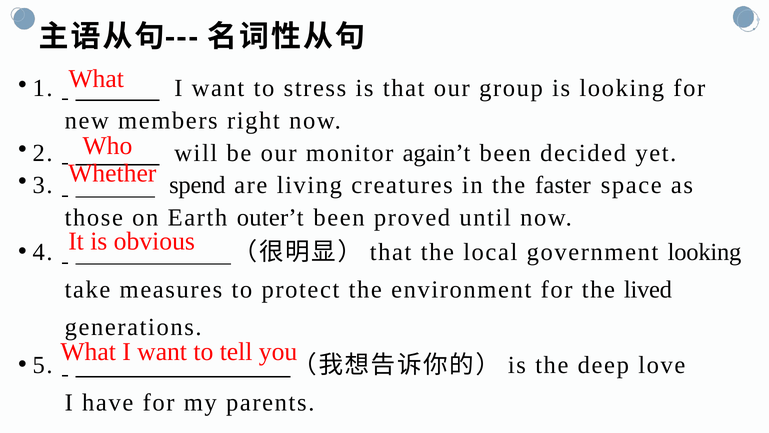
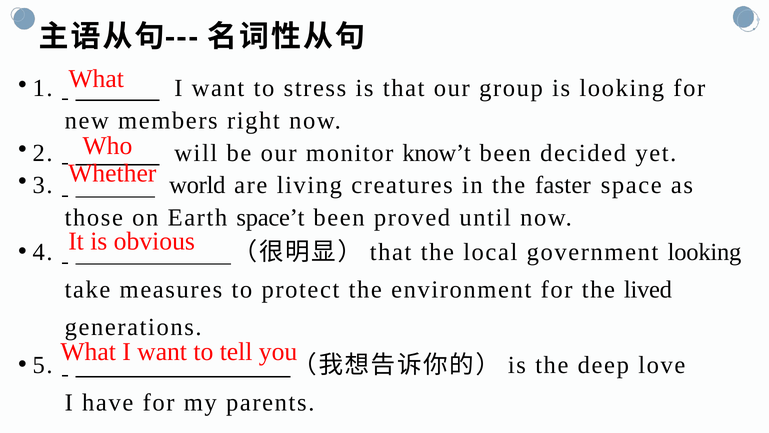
again’t: again’t -> know’t (437, 153)
spend: spend -> world (197, 185)
outer’t: outer’t -> space’t (270, 217)
